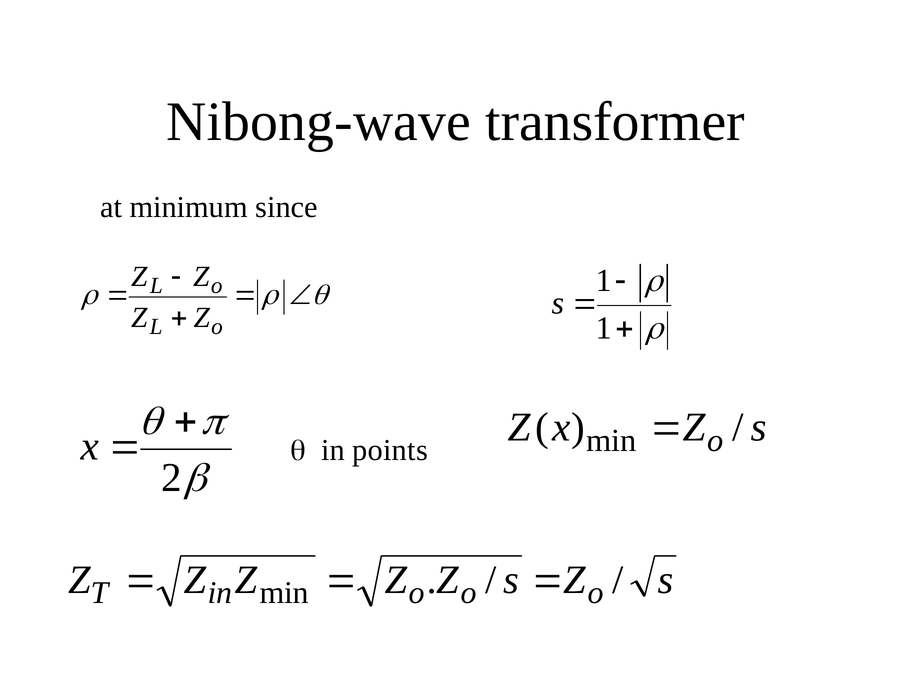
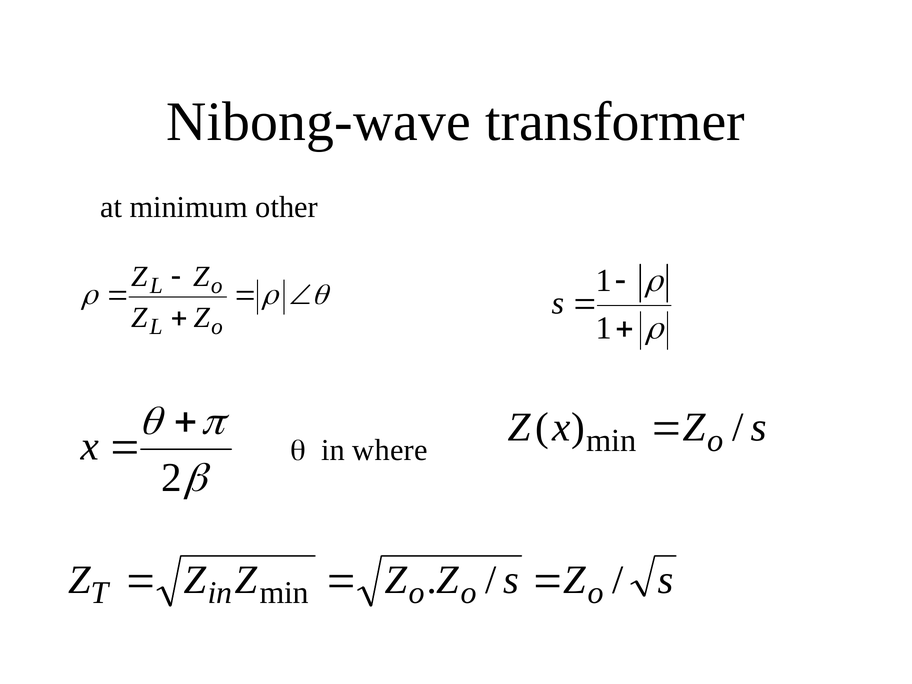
since: since -> other (287, 207)
points: points -> where (390, 450)
